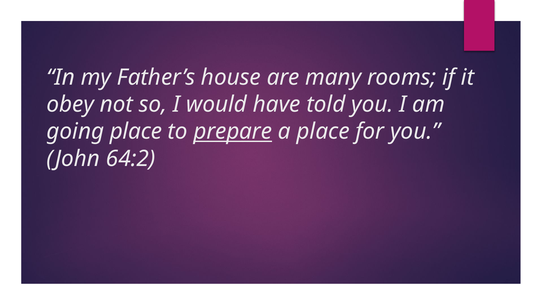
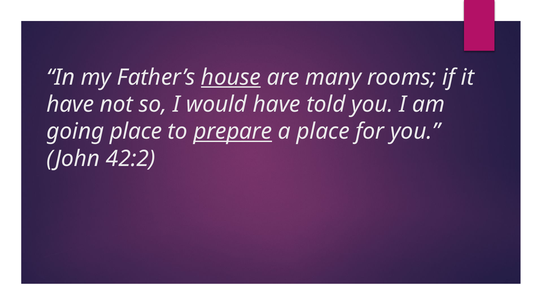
house underline: none -> present (231, 77)
obey: obey -> have (70, 104)
64:2: 64:2 -> 42:2 (131, 159)
